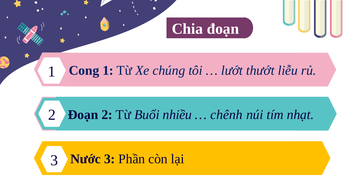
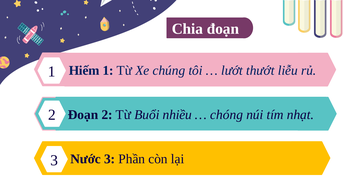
Cong: Cong -> Hiếm (84, 71)
chênh: chênh -> chóng (227, 115)
